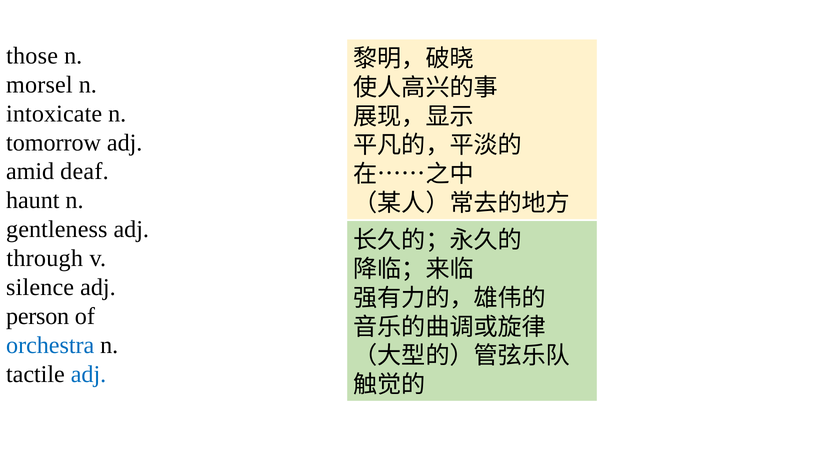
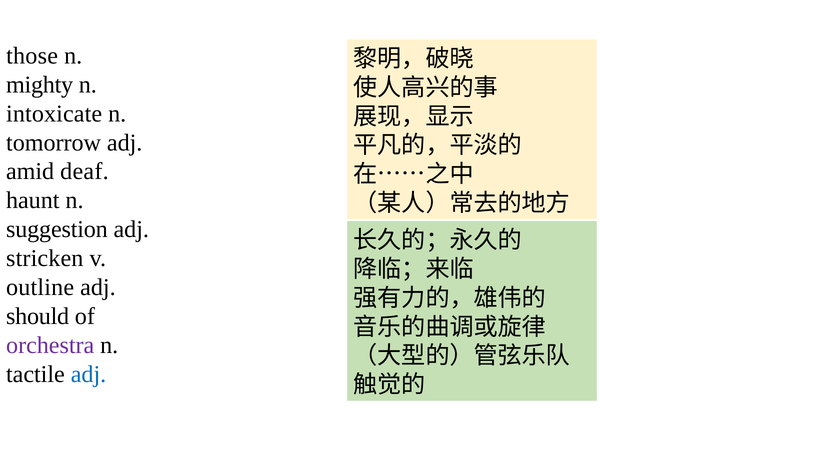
morsel: morsel -> mighty (40, 85)
gentleness: gentleness -> suggestion (57, 229)
through: through -> stricken (45, 258)
silence: silence -> outline (40, 287)
person: person -> should (38, 316)
orchestra colour: blue -> purple (50, 345)
